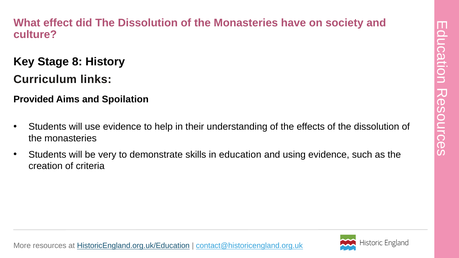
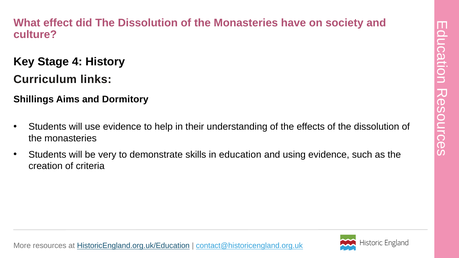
8: 8 -> 4 (77, 62)
Provided: Provided -> Shillings (34, 100)
Spoilation: Spoilation -> Dormitory (125, 100)
